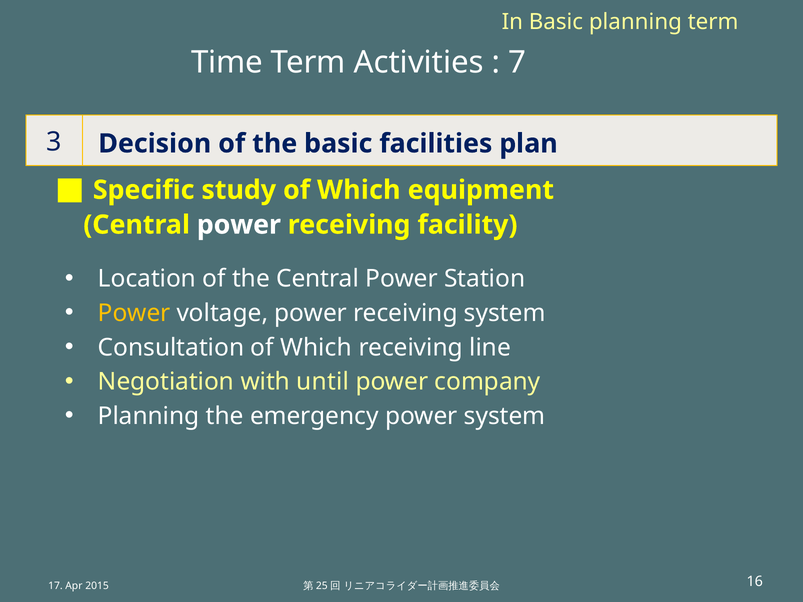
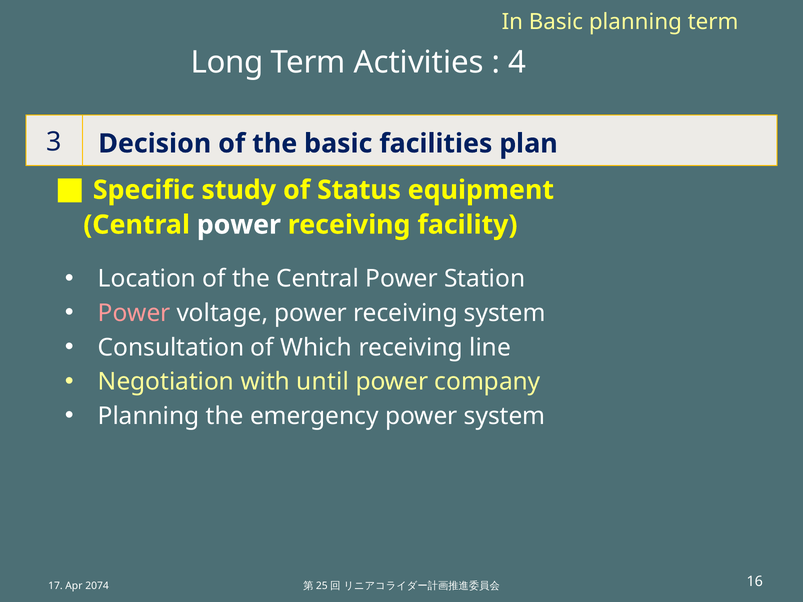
Time: Time -> Long (227, 63)
7: 7 -> 4 (517, 63)
study of Which: Which -> Status (359, 190)
Power colour: yellow -> pink (134, 313)
2015: 2015 -> 2074 (97, 586)
